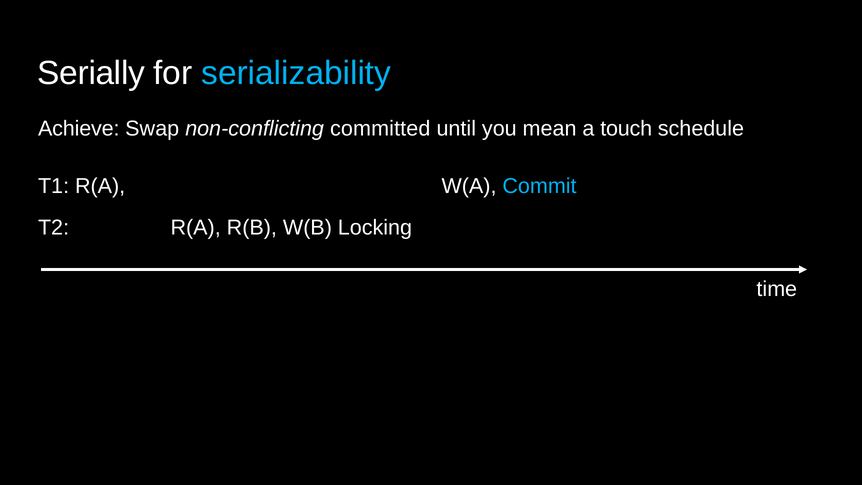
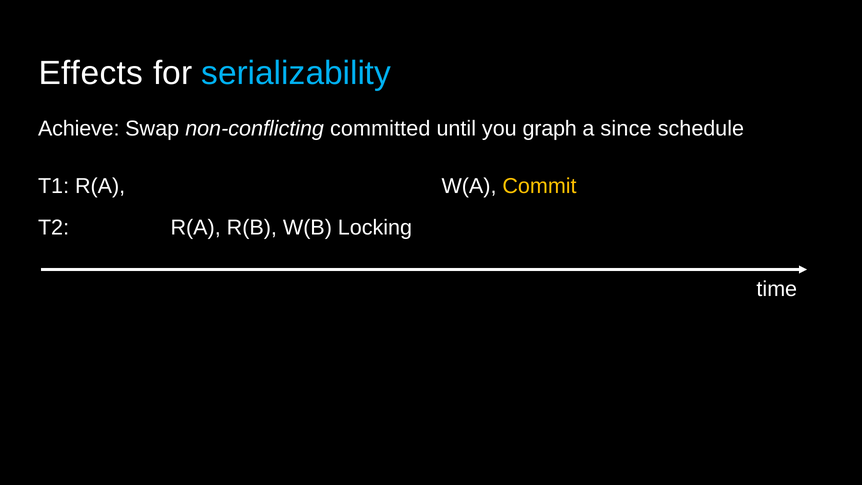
Serially: Serially -> Effects (91, 73)
mean: mean -> graph (550, 128)
touch: touch -> since (626, 128)
Commit colour: light blue -> yellow (539, 186)
